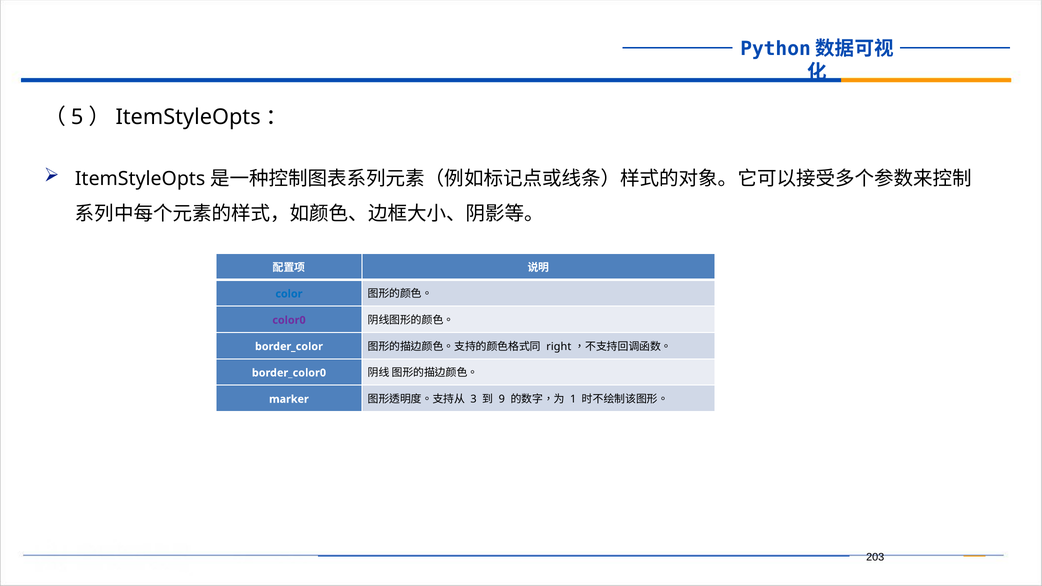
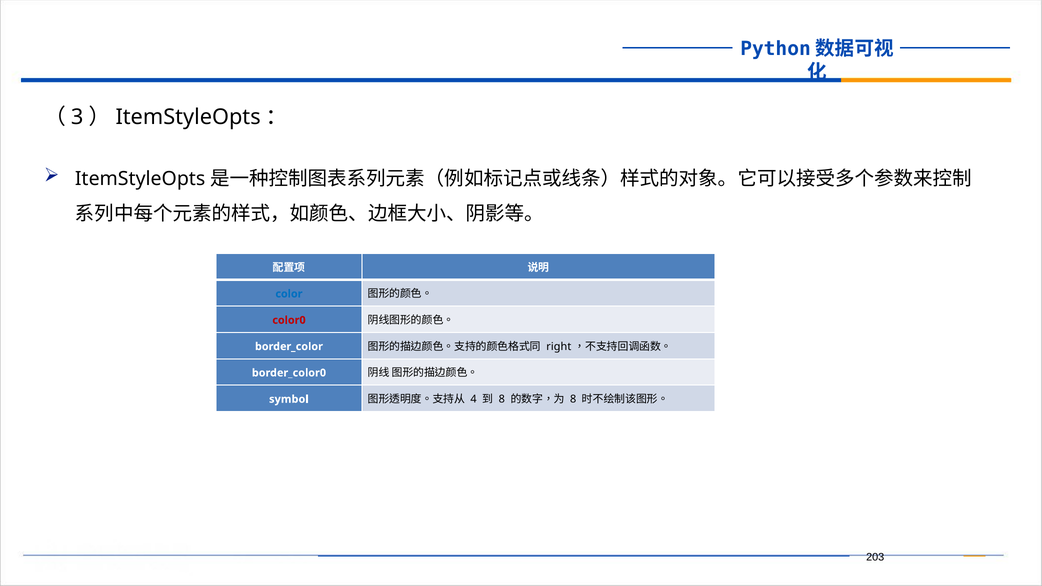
5: 5 -> 3 (77, 117)
color0 colour: purple -> red (289, 320)
marker: marker -> symbol (289, 399)
3: 3 -> 4 (474, 399)
9: 9 -> 8 (502, 399)
1: 1 -> 8 (573, 399)
